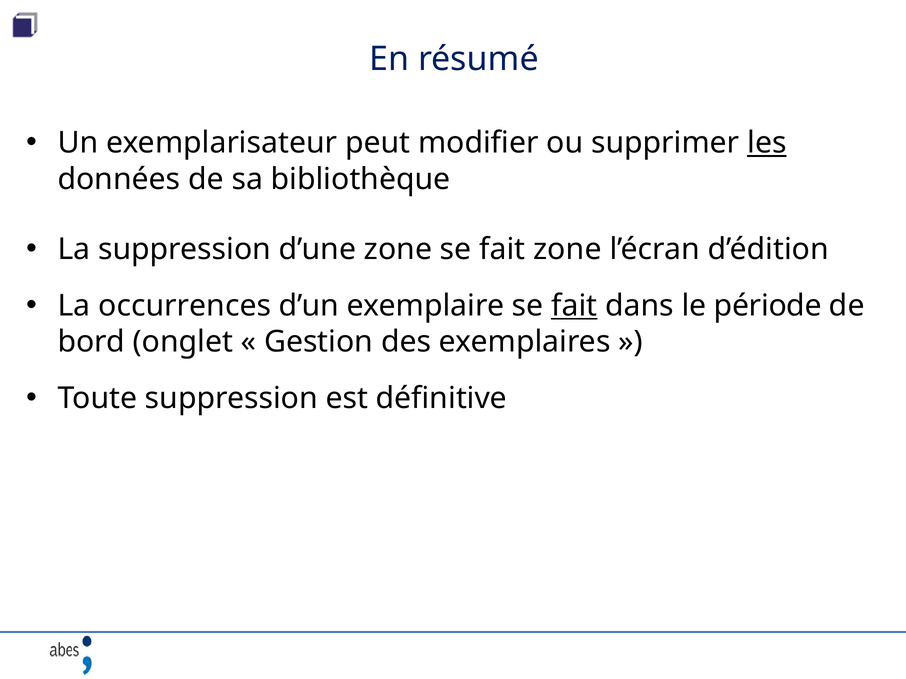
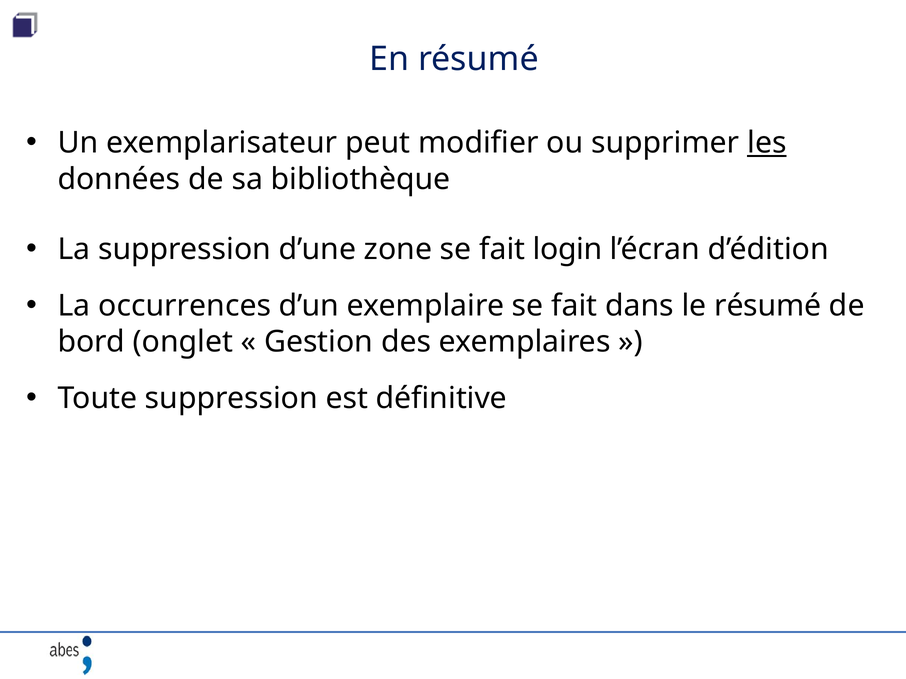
fait zone: zone -> login (568, 250)
fait underline: present -> none (574, 306)
le période: période -> résumé (768, 306)
